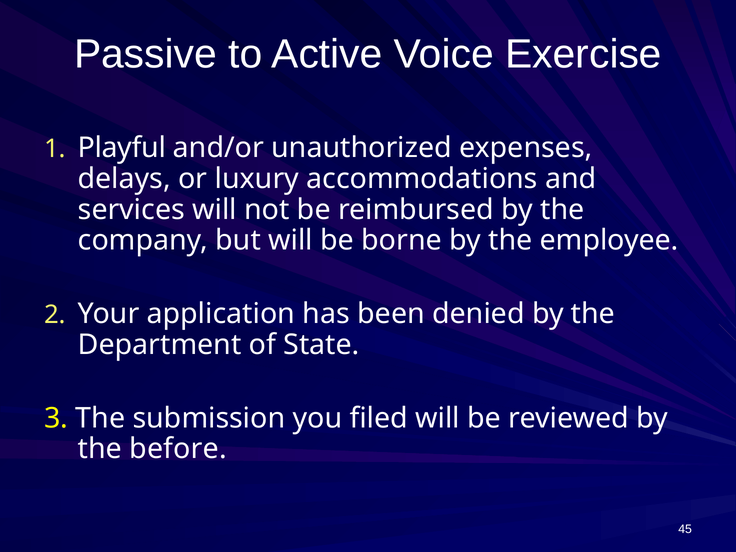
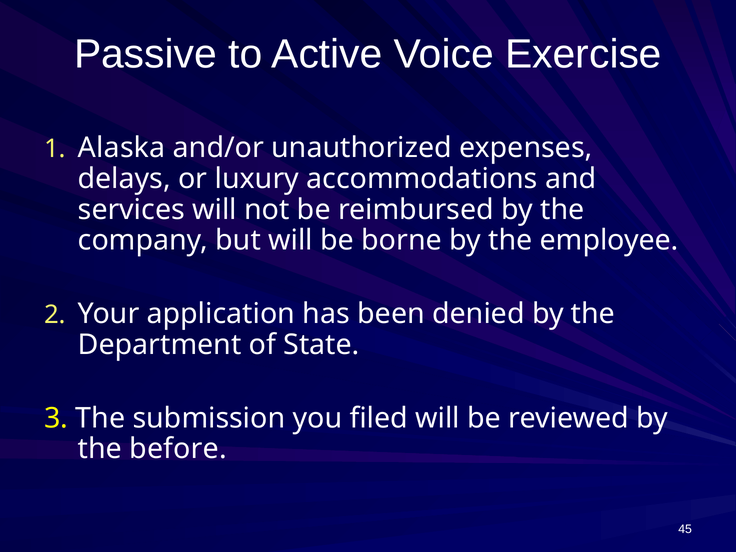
Playful: Playful -> Alaska (122, 148)
